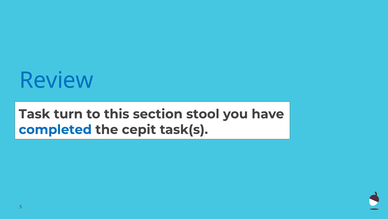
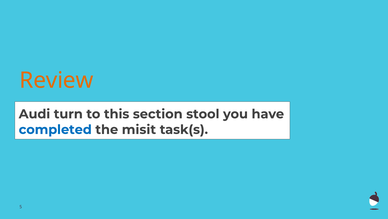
Review colour: blue -> orange (56, 80)
Task: Task -> Audi (34, 114)
cepit: cepit -> misit (139, 129)
